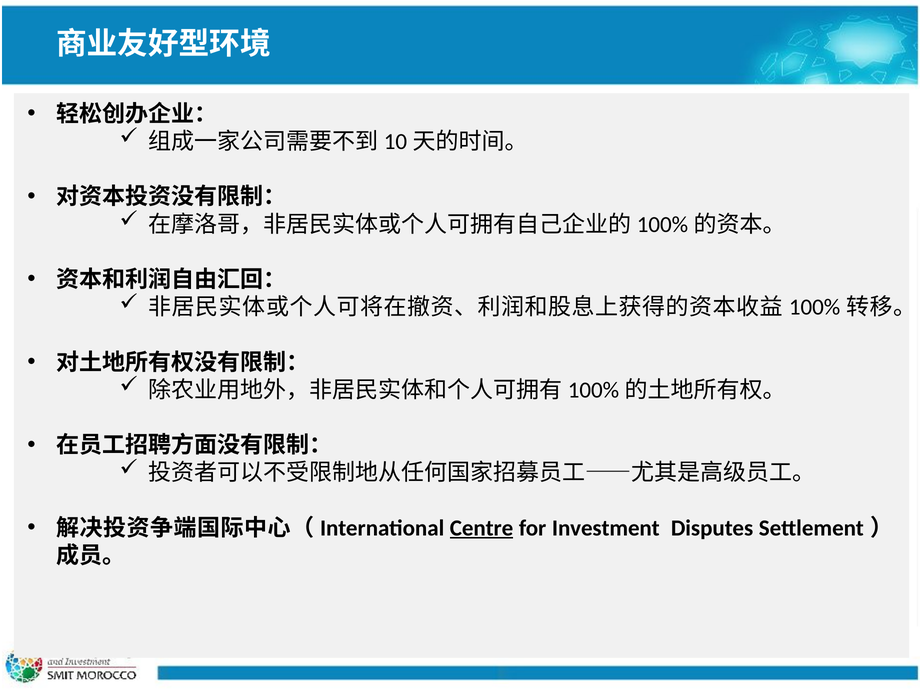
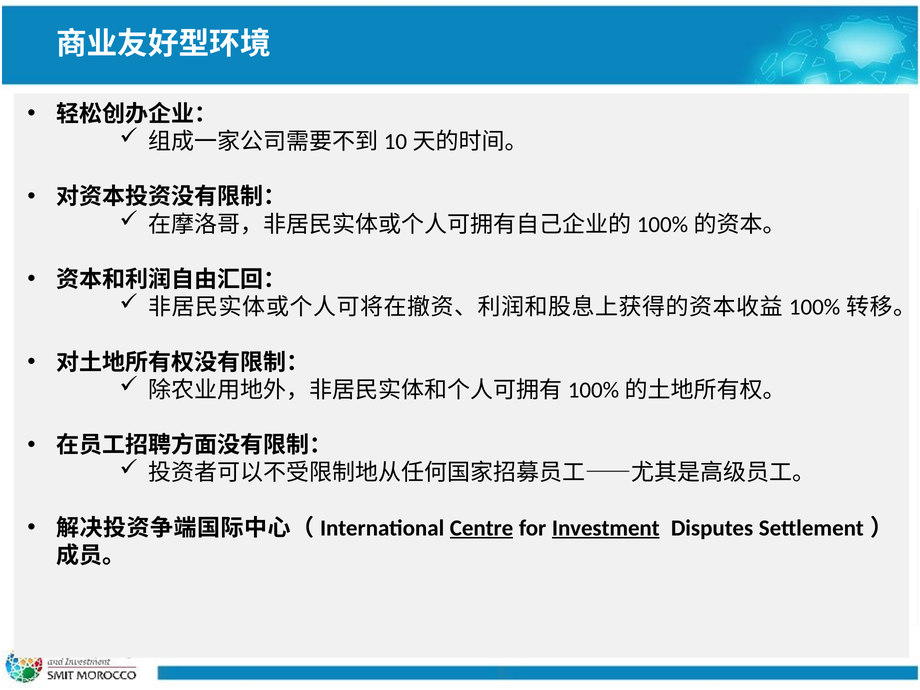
Investment underline: none -> present (606, 528)
